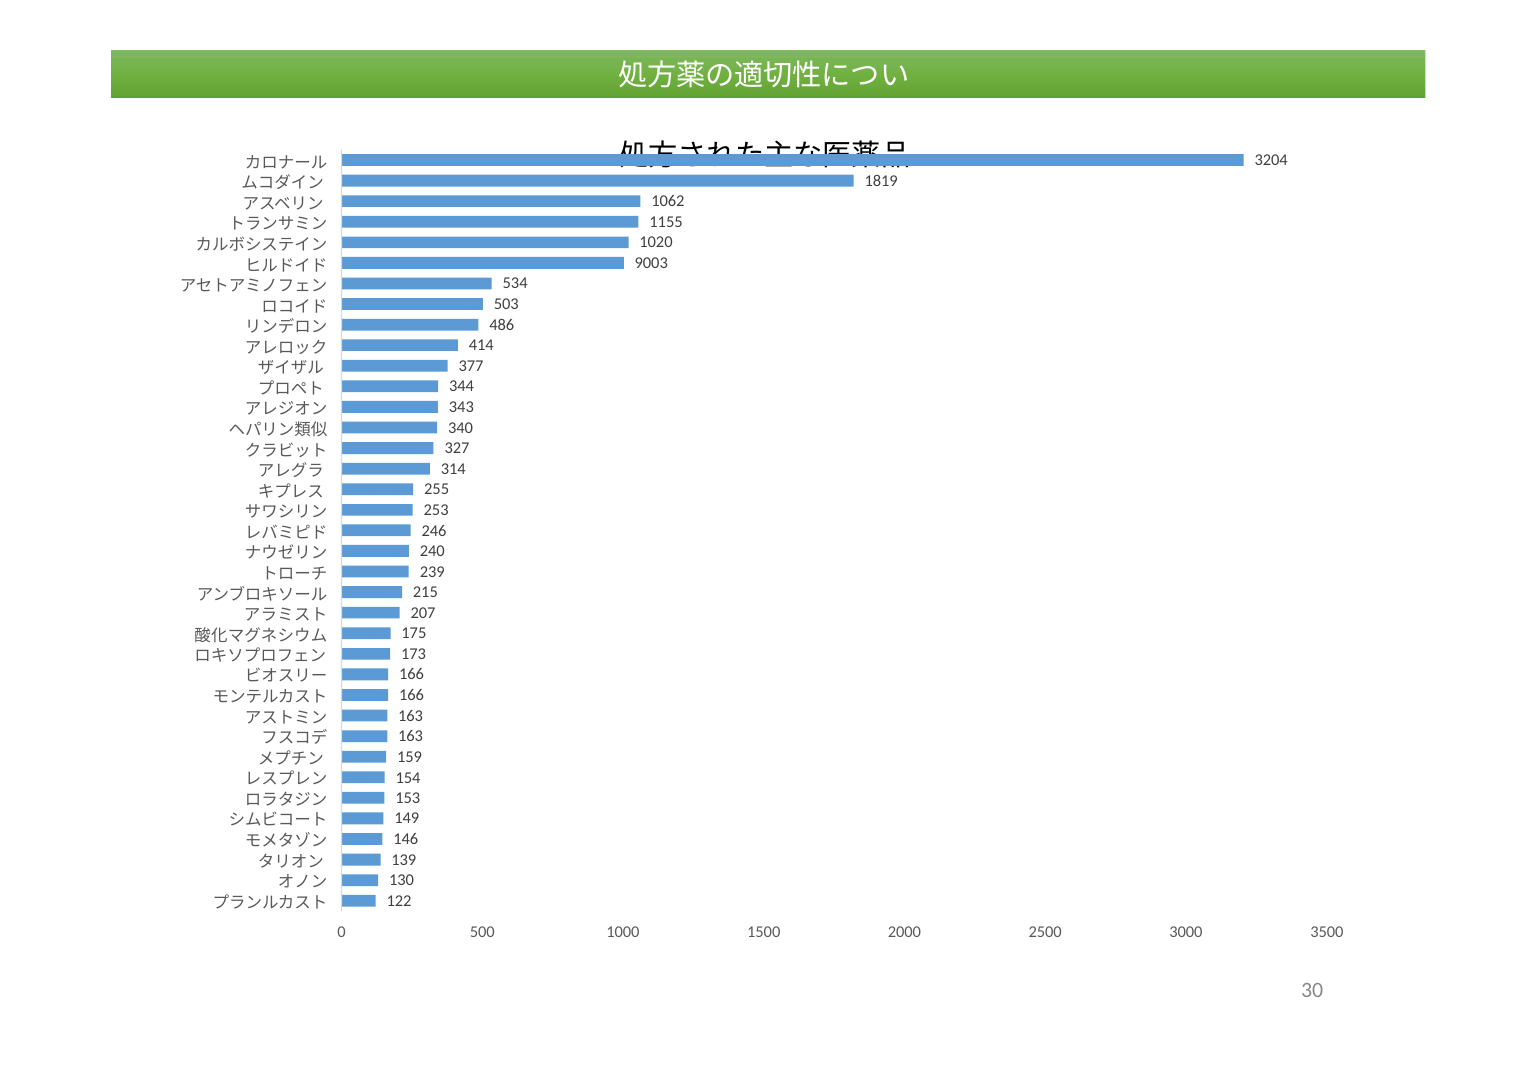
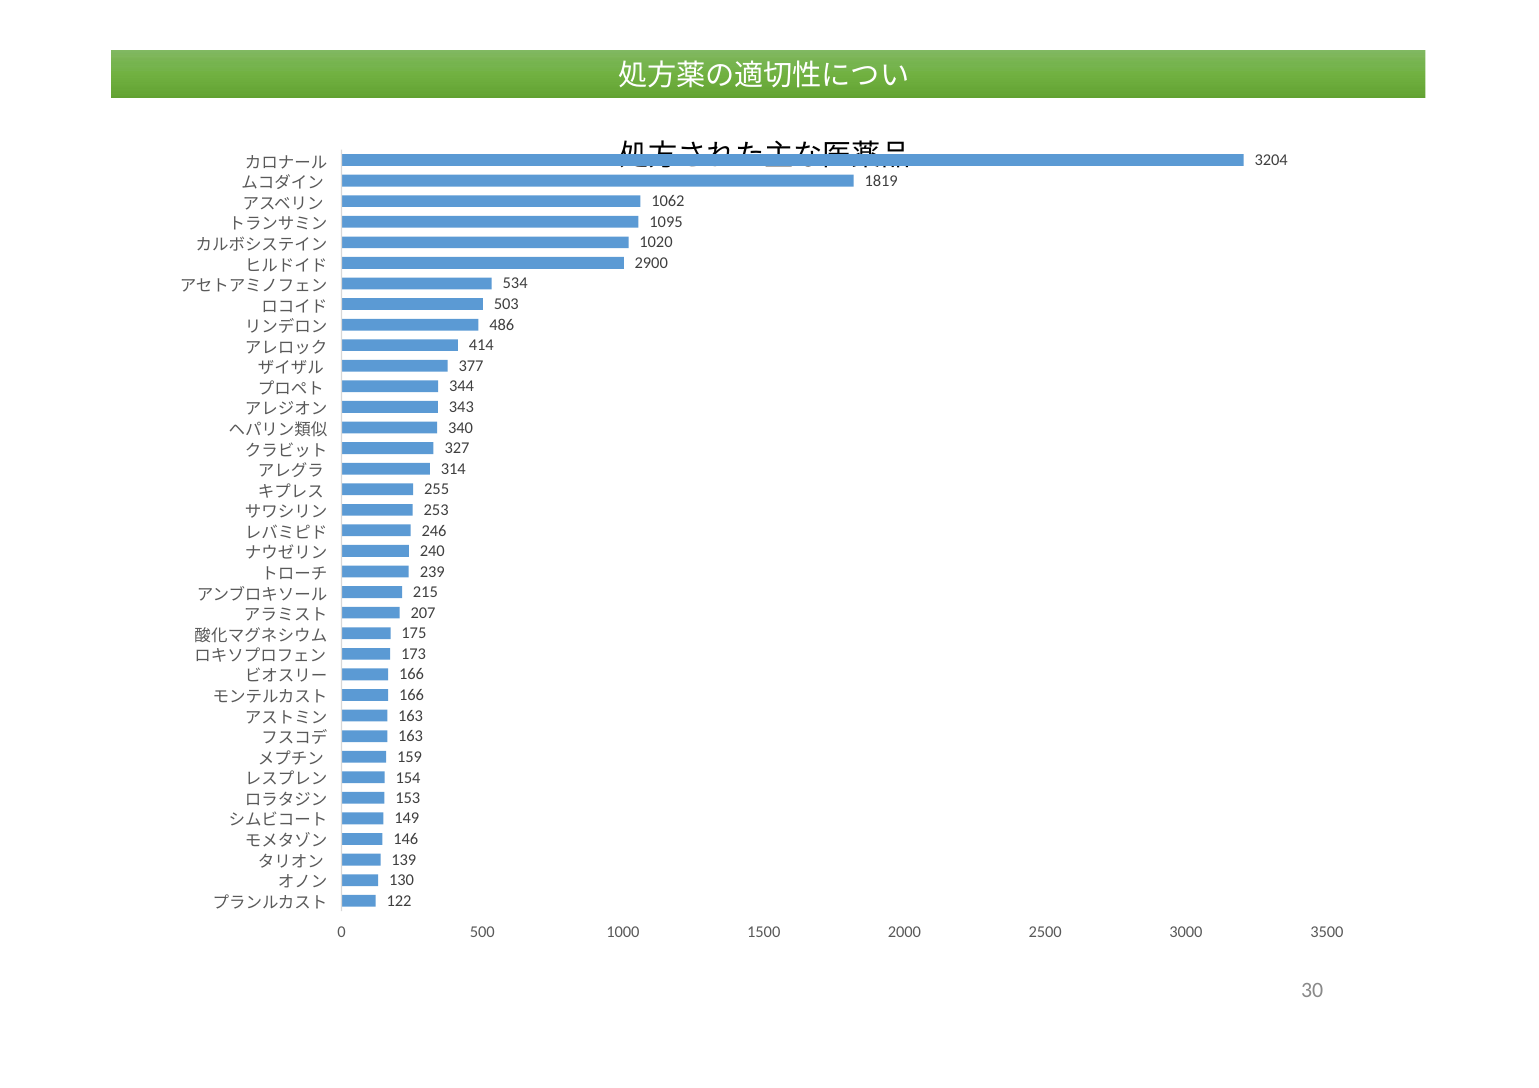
1155: 1155 -> 1095 (666, 222)
9003: 9003 -> 2900 (651, 263)
